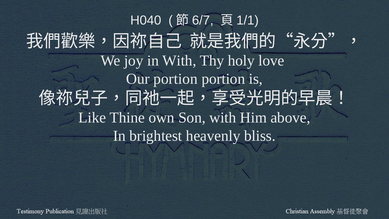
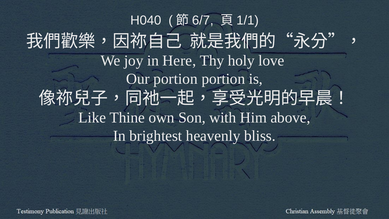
in With: With -> Here (179, 61)
